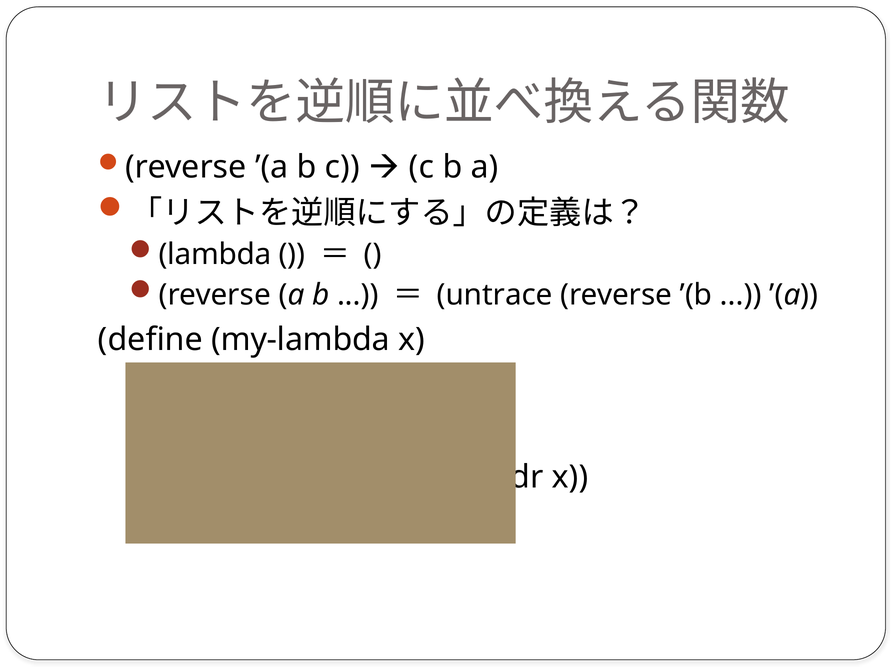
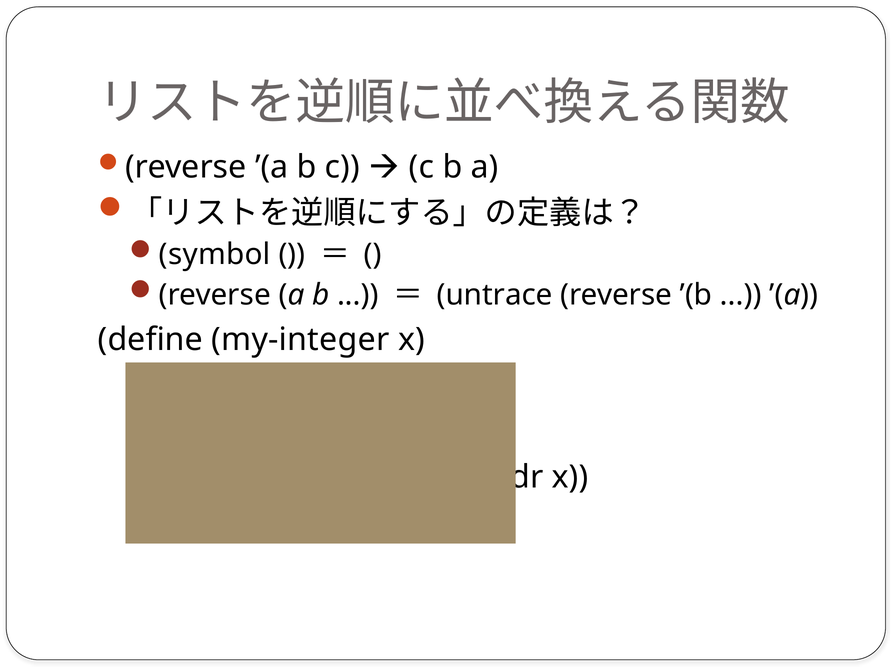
lambda: lambda -> symbol (215, 255)
my-lambda: my-lambda -> my-integer (300, 339)
